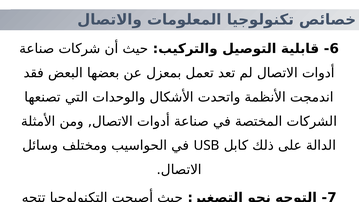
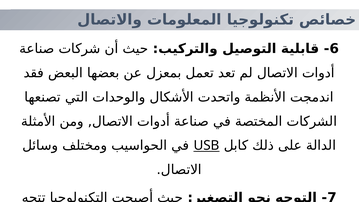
USB underline: none -> present (207, 146)
